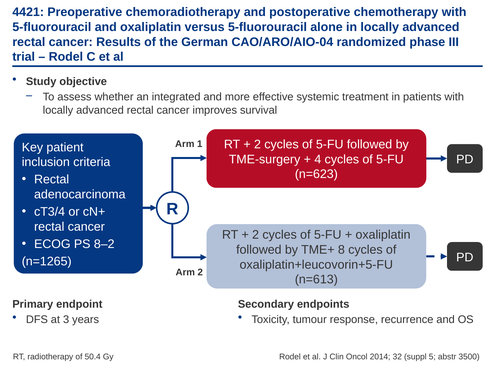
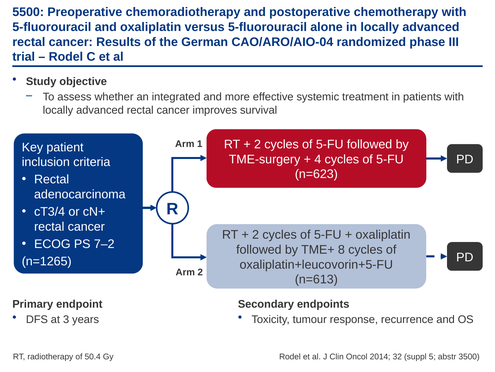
4421: 4421 -> 5500 (28, 12)
8–2: 8–2 -> 7–2 (104, 244)
